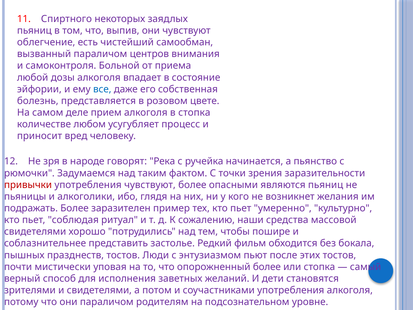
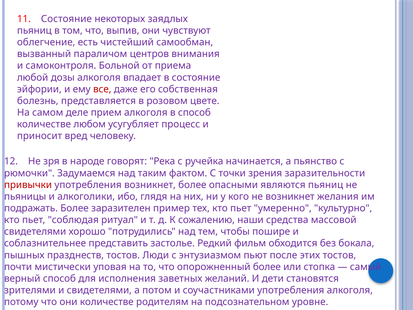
11 Спиртного: Спиртного -> Состояние (66, 19)
все colour: blue -> red (102, 89)
в стопка: стопка -> способ (194, 113)
употребления чувствуют: чувствуют -> возникнет (150, 185)
они параличом: параличом -> количестве (107, 302)
